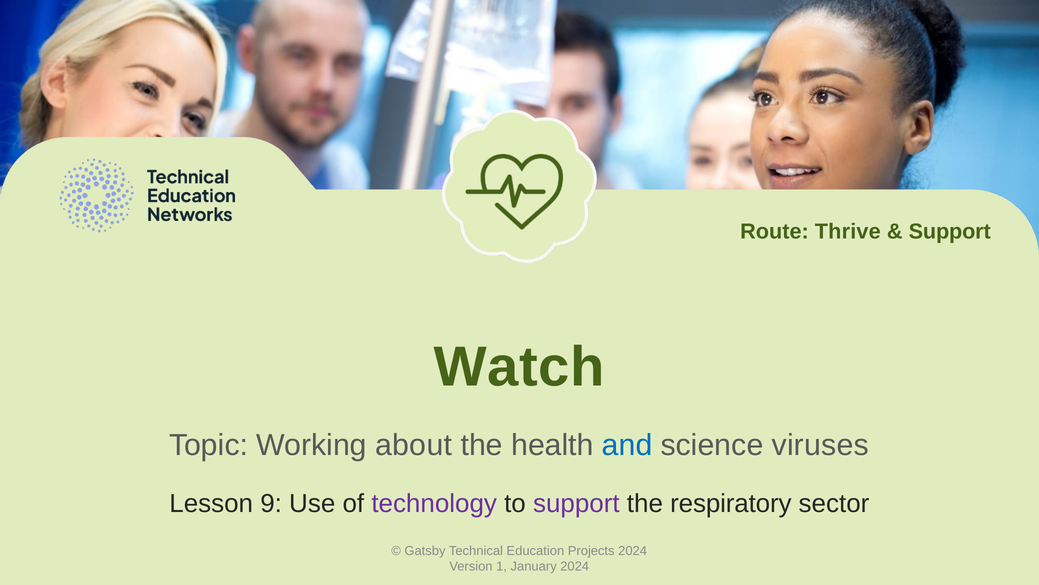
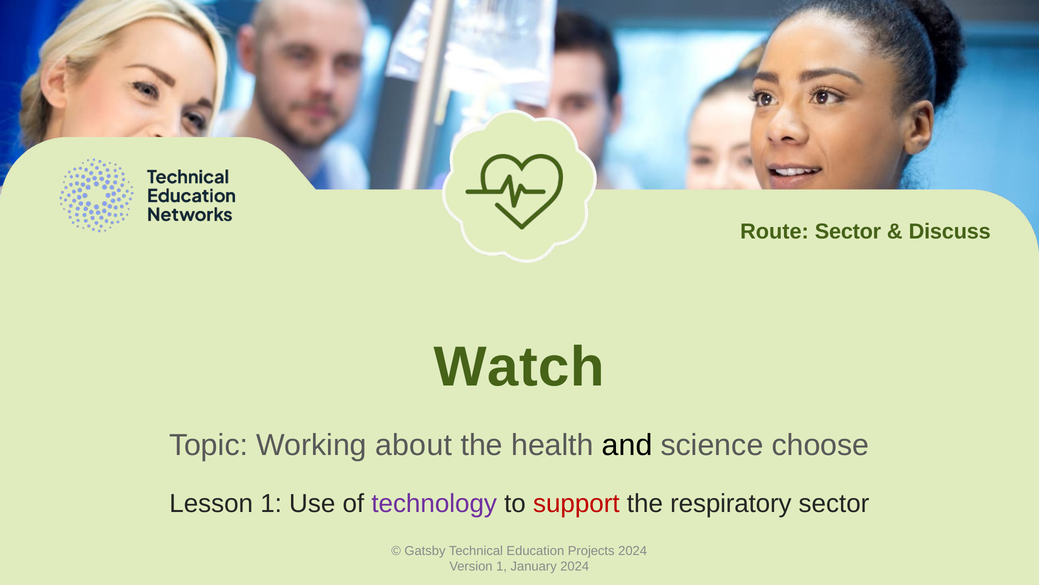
Route Thrive: Thrive -> Sector (848, 232)
Support: Support -> Discuss (950, 232)
and colour: blue -> black (627, 445)
viruses: viruses -> choose (820, 445)
Lesson 9: 9 -> 1 (271, 503)
support colour: purple -> red (576, 503)
